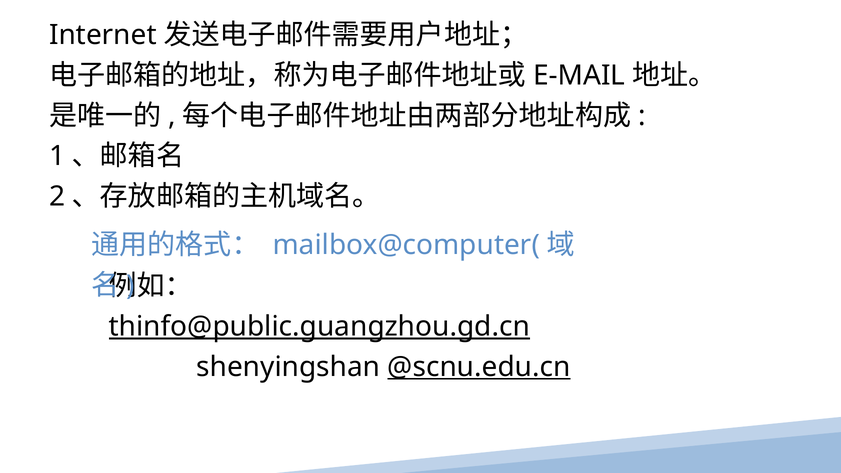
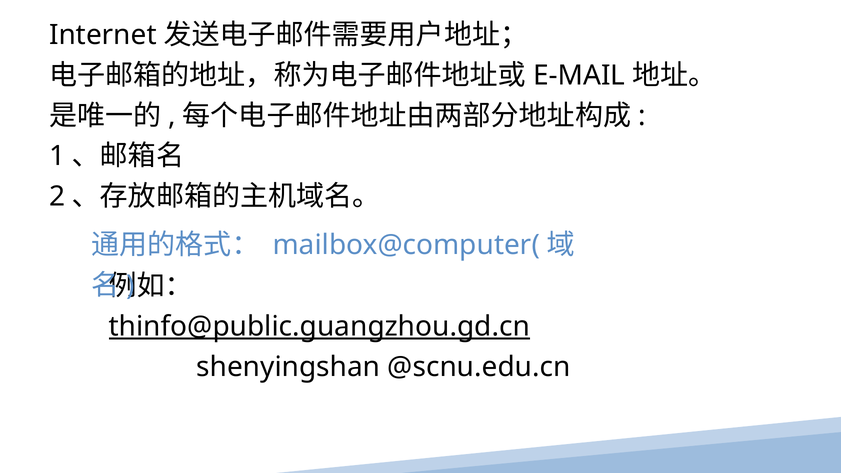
@scnu.edu.cn underline: present -> none (479, 367)
